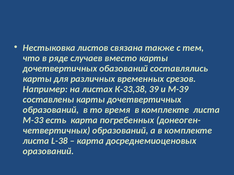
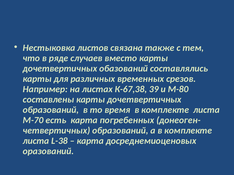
К-33,38: К-33,38 -> К-67,38 (131, 89)
М-39: М-39 -> М-80 (178, 89)
М-33: М-33 -> М-70 (33, 120)
